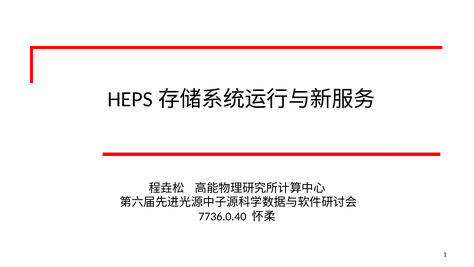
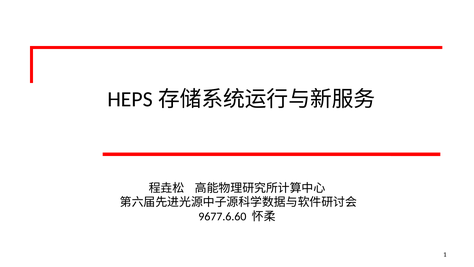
7736.0.40: 7736.0.40 -> 9677.6.60 (222, 216)
